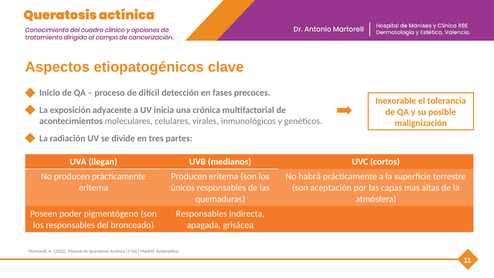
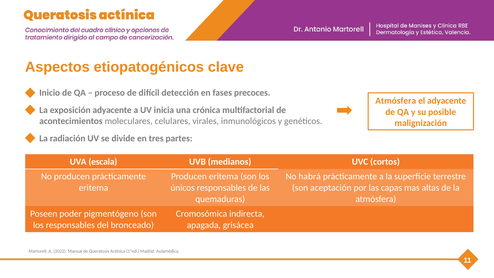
Inexorable: Inexorable -> Atmósfera (396, 101)
el tolerancia: tolerancia -> adyacente (447, 101)
llegan: llegan -> escala (103, 162)
Responsables: Responsables -> Cromosómica (202, 214)
